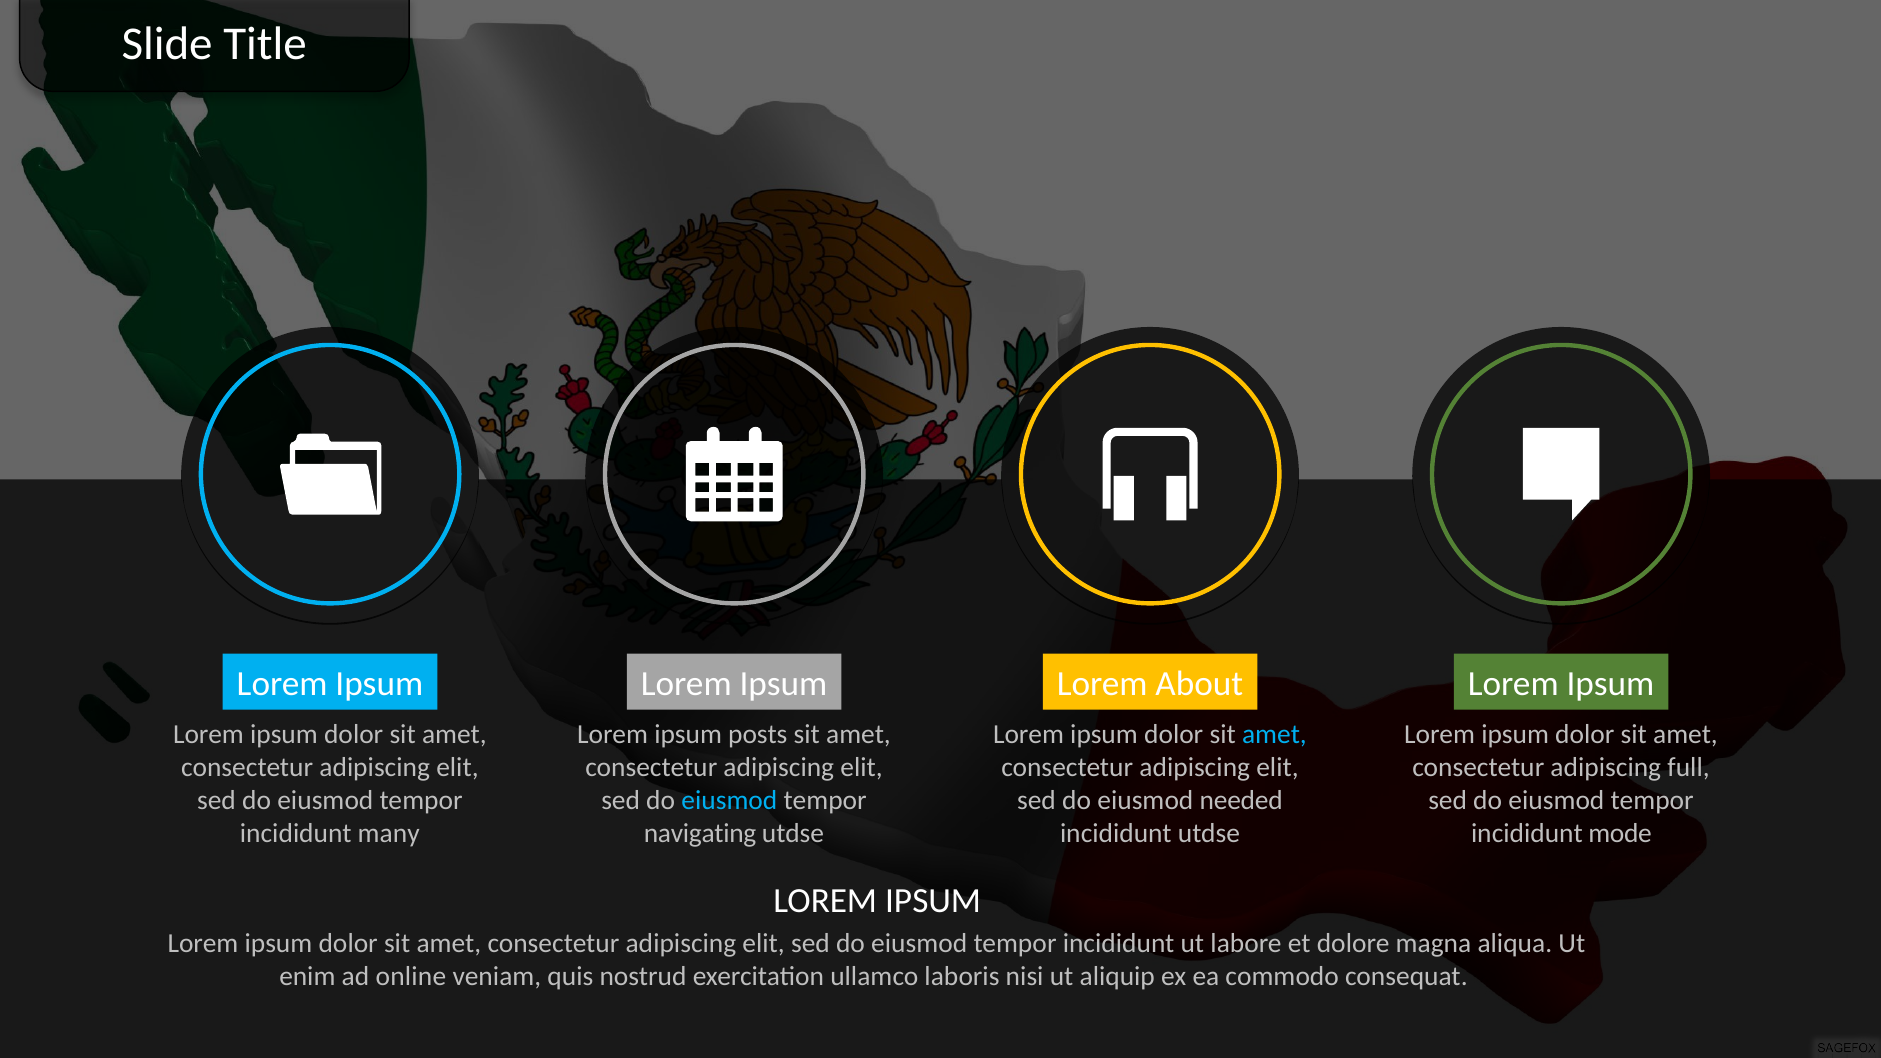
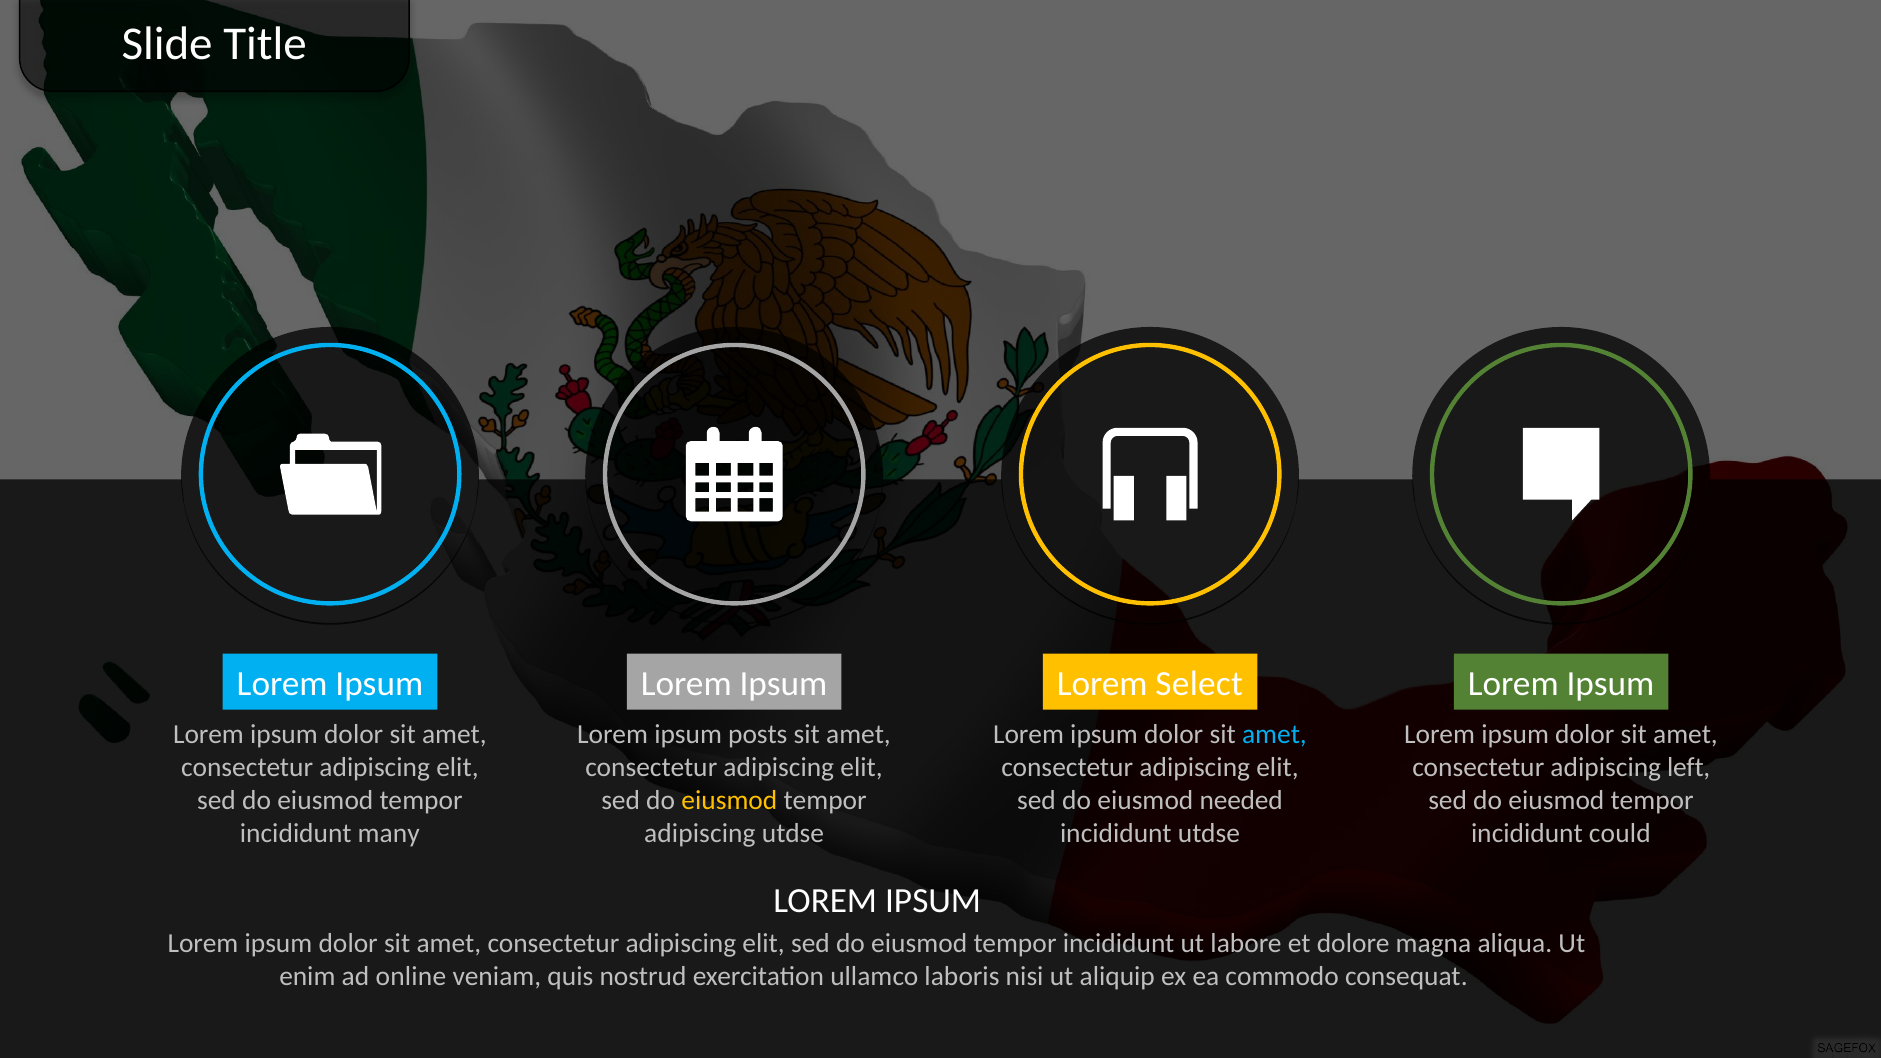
About: About -> Select (1199, 684)
full: full -> left (1689, 768)
eiusmod colour: light blue -> yellow (729, 801)
navigating: navigating -> adipiscing (700, 834)
mode: mode -> could (1620, 834)
